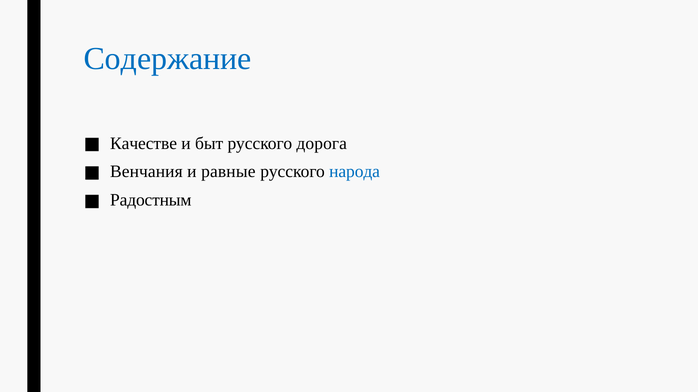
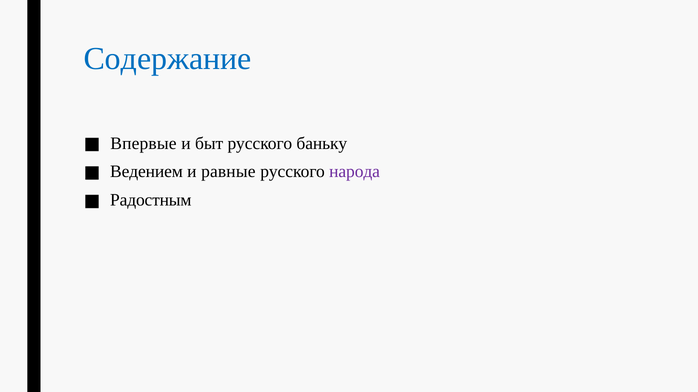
Качестве: Качестве -> Впервые (143, 143)
дорога: дорога -> баньку (322, 143)
Венчания: Венчания -> Ведением (146, 172)
народа colour: blue -> purple (355, 172)
